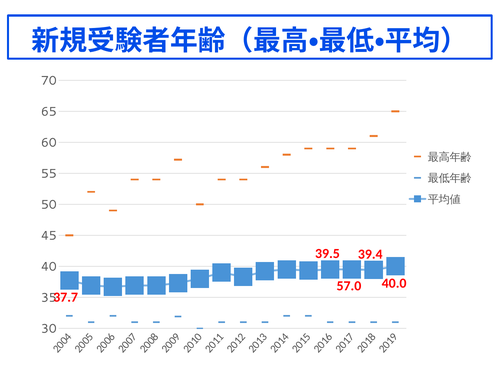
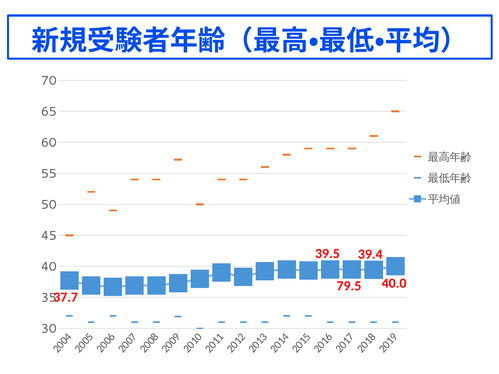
57.0: 57.0 -> 79.5 (349, 286)
